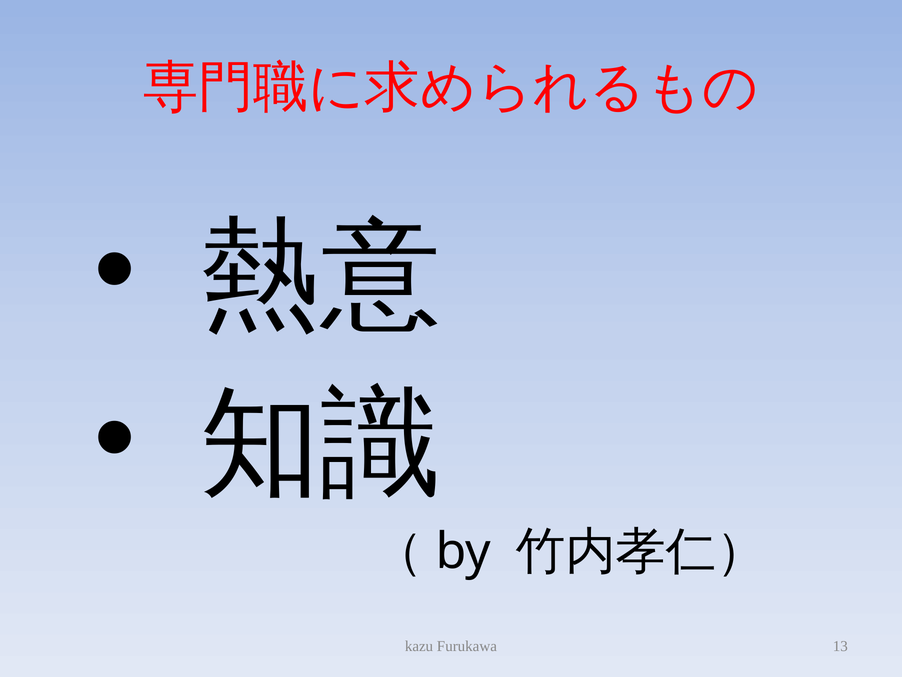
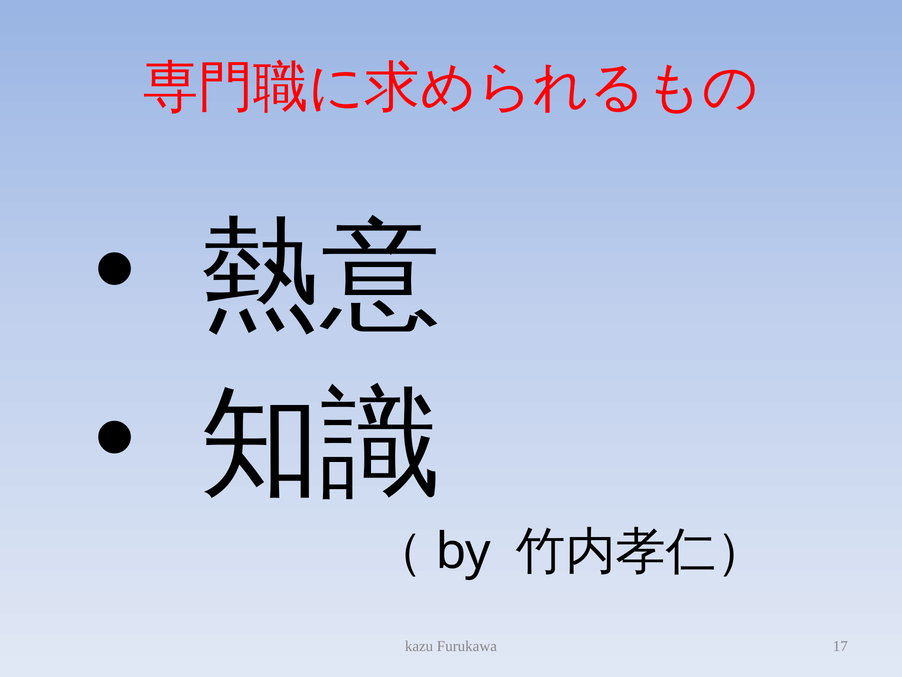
13: 13 -> 17 (840, 646)
